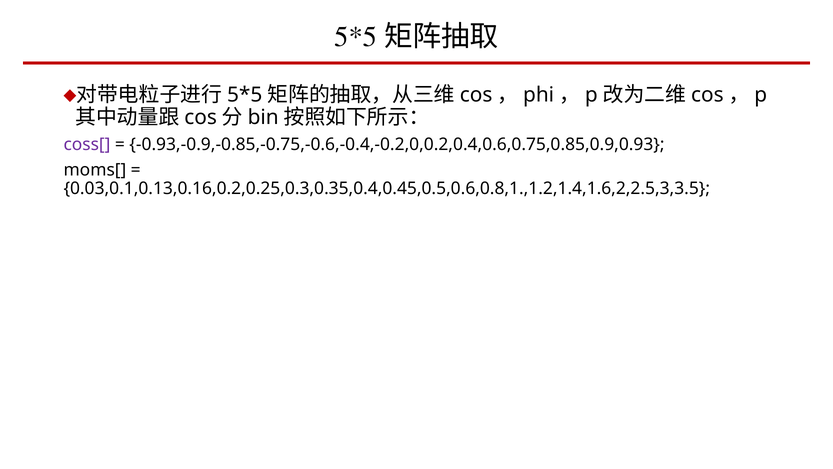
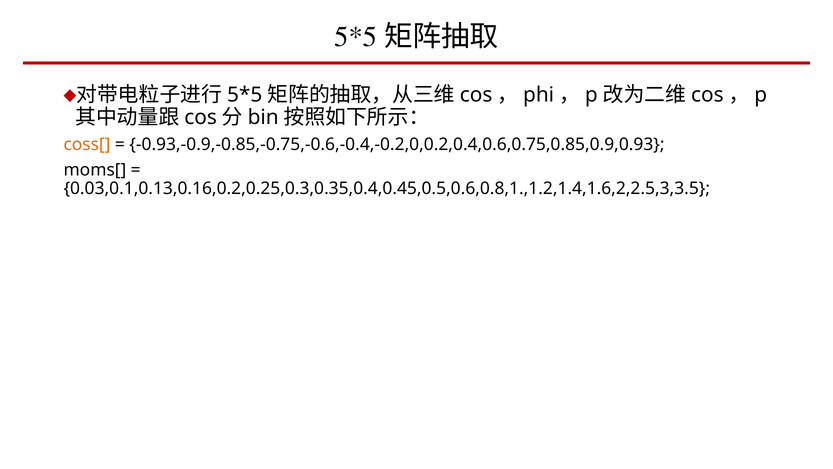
coss[ colour: purple -> orange (87, 144)
